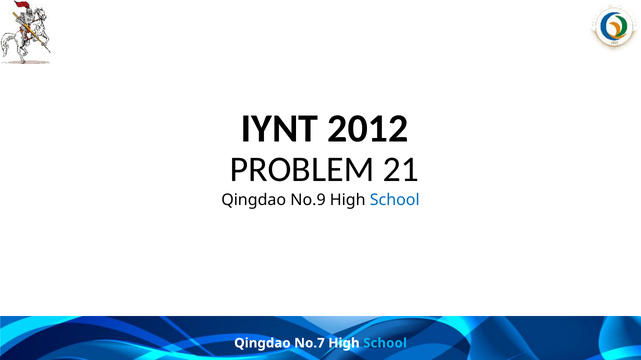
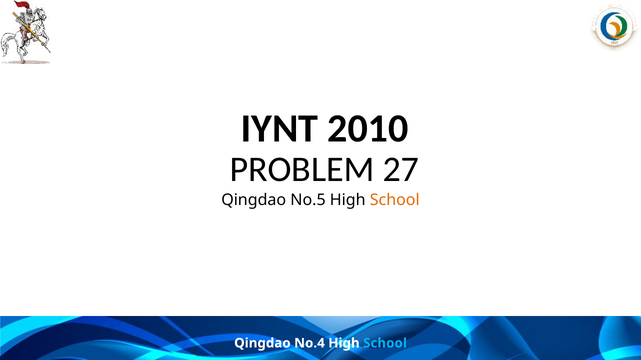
2012: 2012 -> 2010 (368, 129)
21: 21 -> 27 (401, 170)
No.9: No.9 -> No.5 (308, 200)
School colour: blue -> orange (395, 200)
No.7: No.7 -> No.4 (309, 344)
